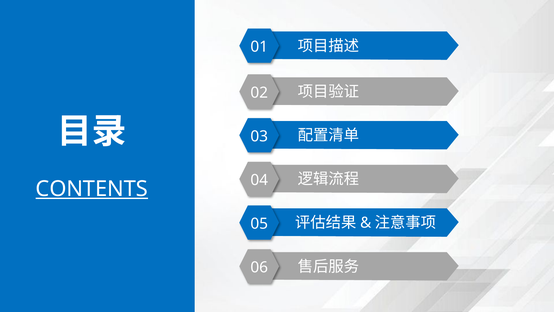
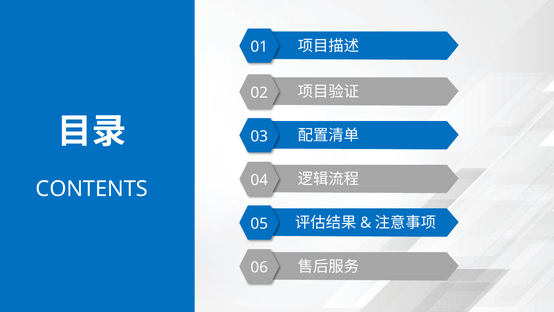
CONTENTS underline: present -> none (92, 189)
